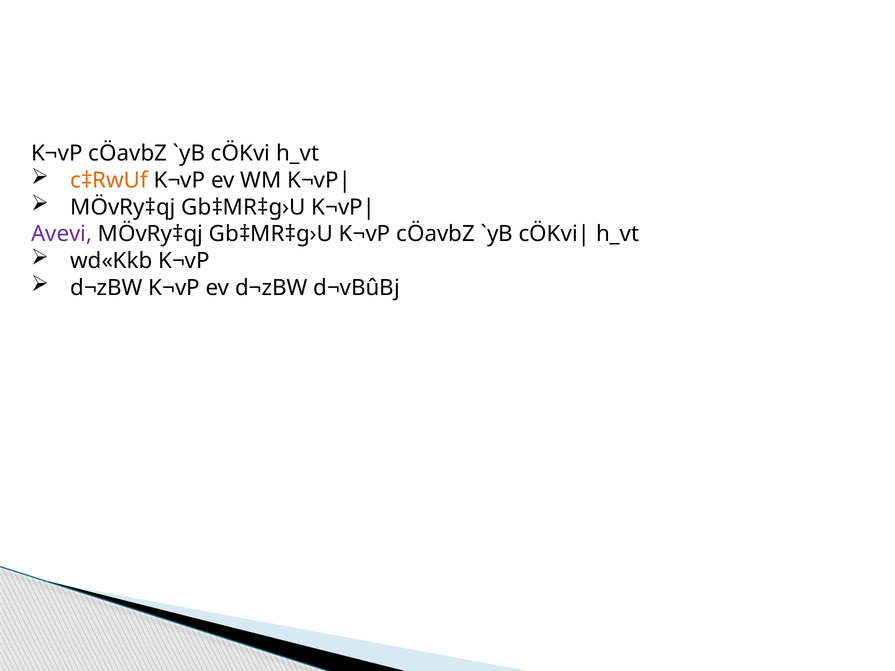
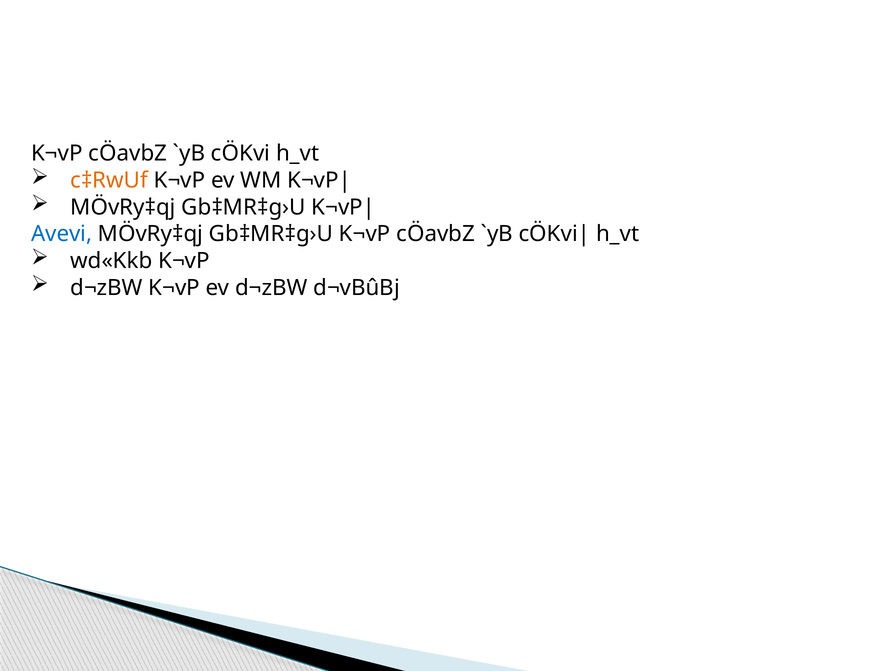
Avevi colour: purple -> blue (62, 234)
